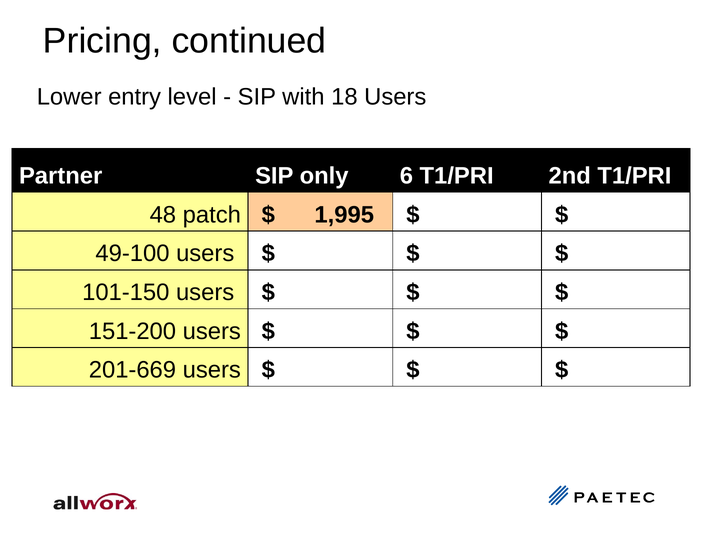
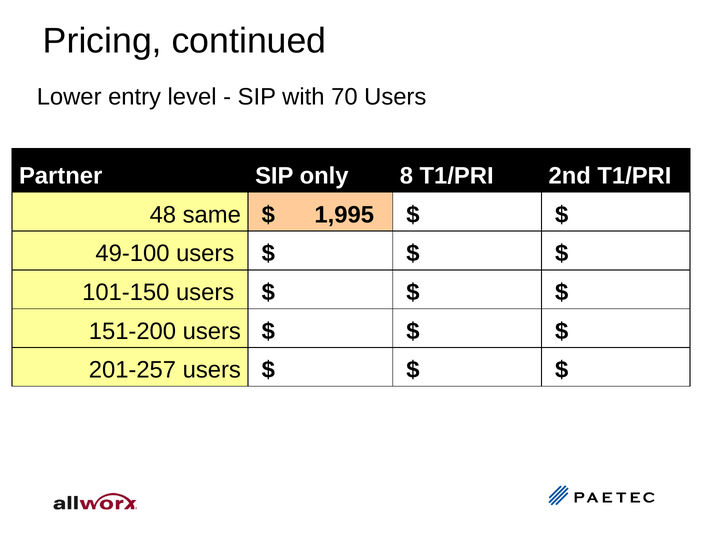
18: 18 -> 70 (344, 97)
6: 6 -> 8 (406, 176)
patch: patch -> same (212, 215)
201-669: 201-669 -> 201-257 (132, 370)
